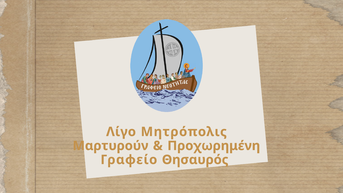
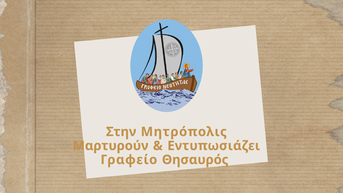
Λίγο: Λίγο -> Στην (121, 132)
Προχωρημένη: Προχωρημένη -> Εντυπωσιάζει (214, 146)
